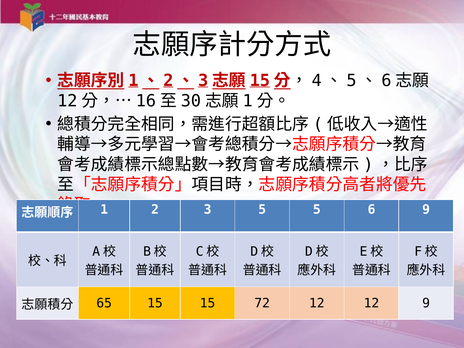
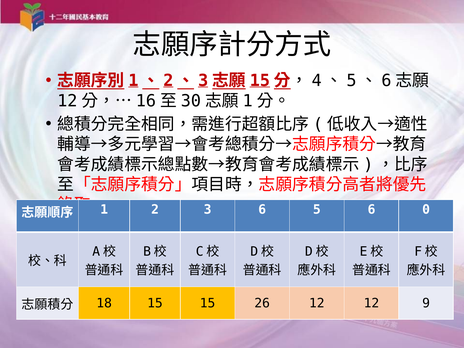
3 5: 5 -> 6 (262, 210)
6 9: 9 -> 0 (426, 210)
65: 65 -> 18 (104, 303)
72: 72 -> 26 (262, 303)
